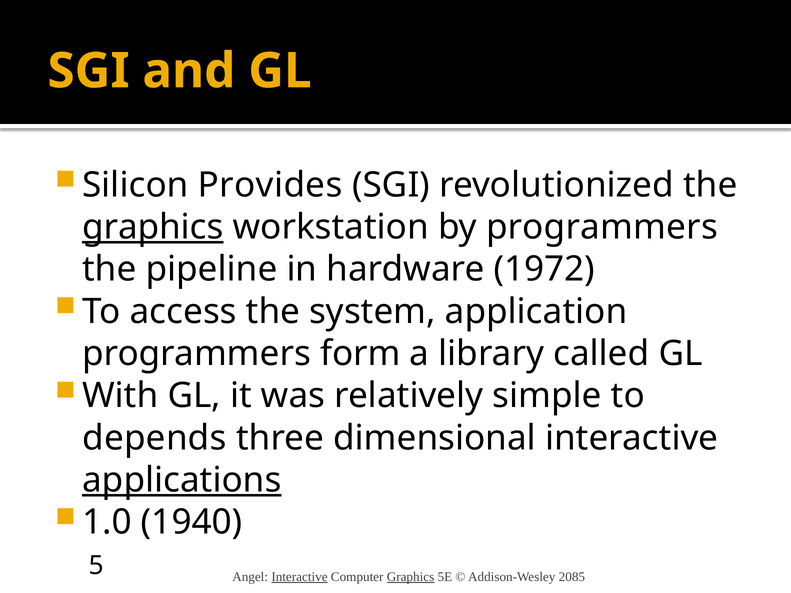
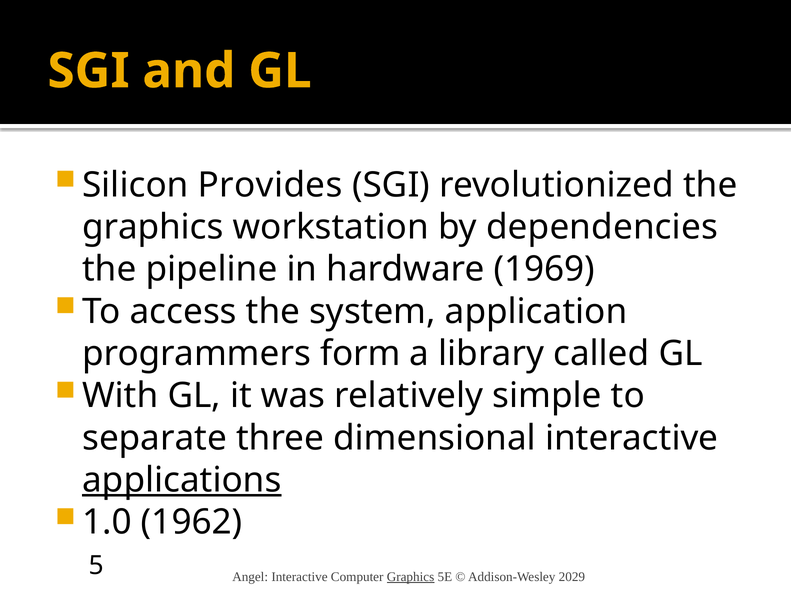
graphics underline: present -> none (153, 227)
by programmers: programmers -> dependencies (602, 227)
1972: 1972 -> 1969 (544, 269)
depends: depends -> separate (155, 438)
1940: 1940 -> 1962 (192, 523)
Interactive underline: present -> none (299, 577)
2085: 2085 -> 2029 (572, 577)
